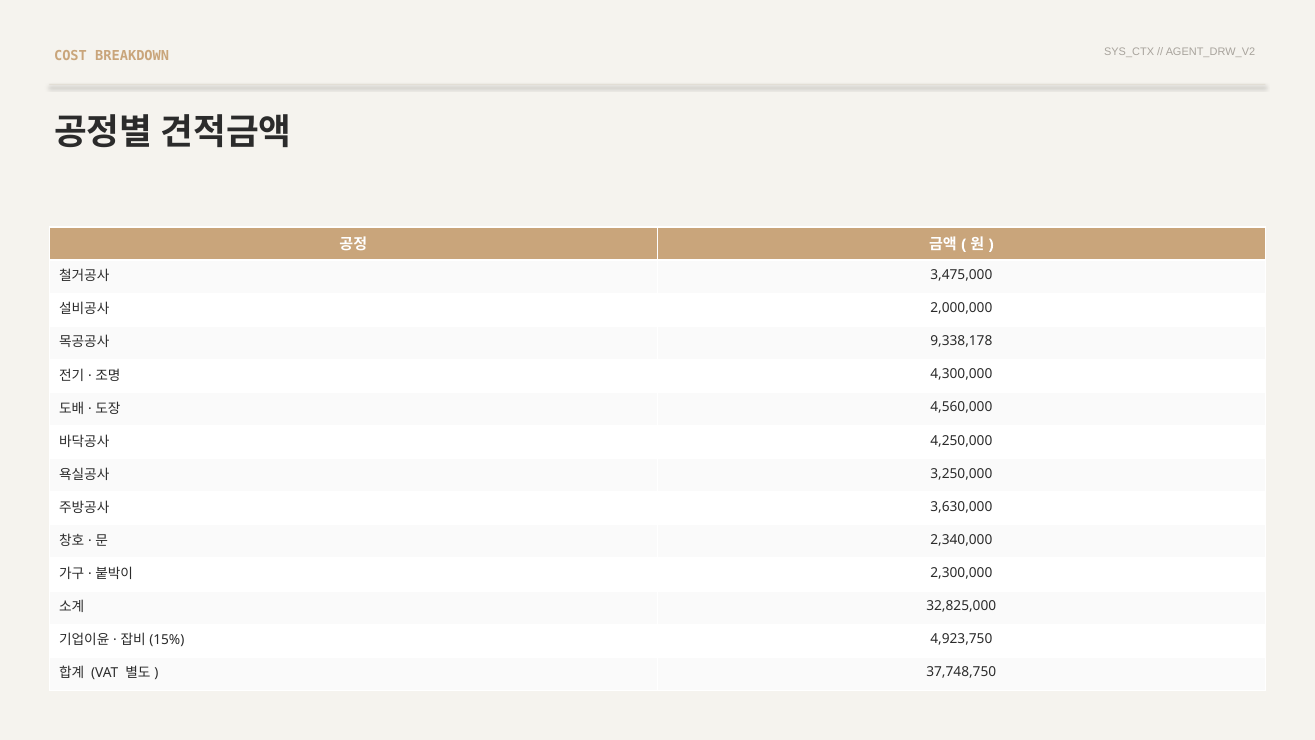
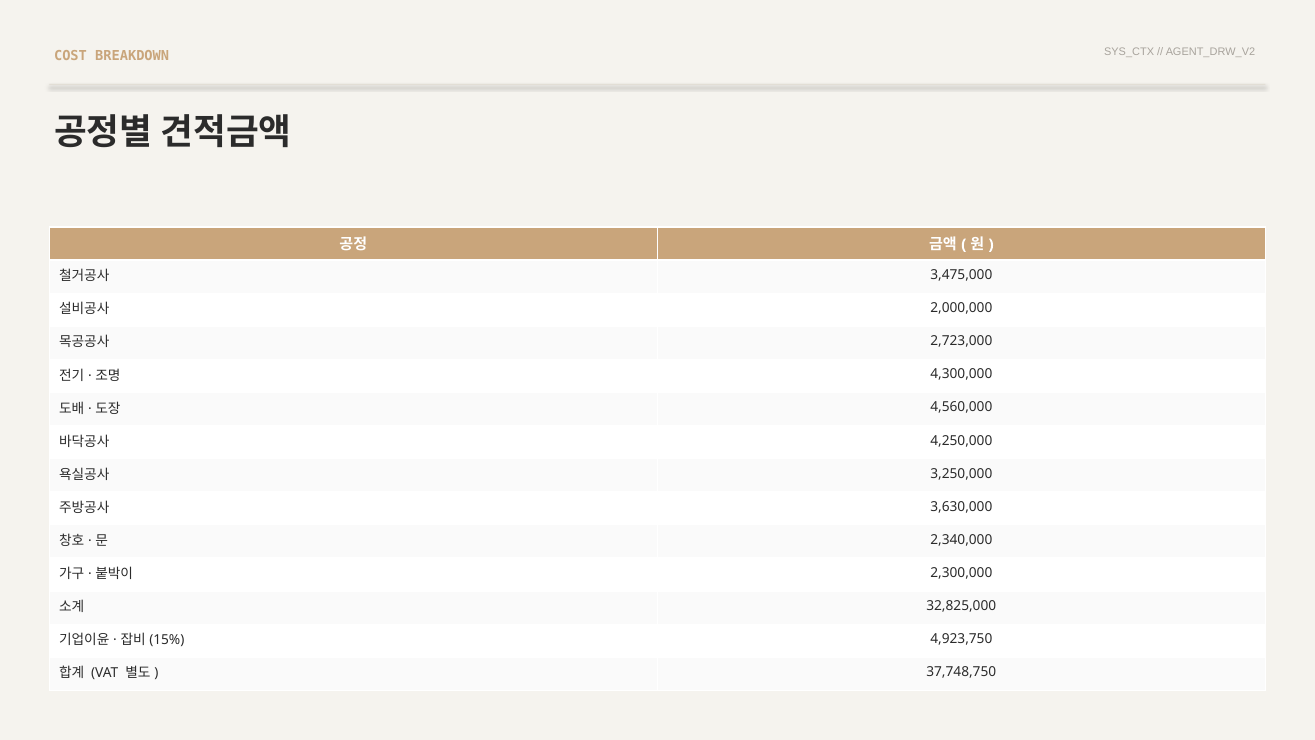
9,338,178: 9,338,178 -> 2,723,000 (961, 341)
